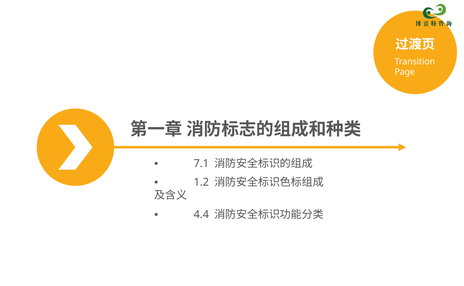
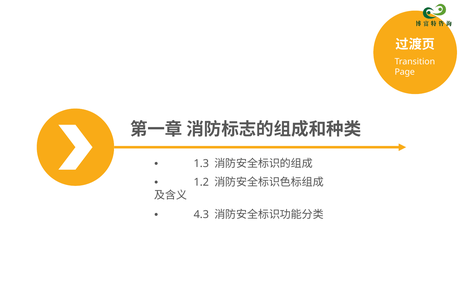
7.1: 7.1 -> 1.3 (201, 164)
4.4: 4.4 -> 4.3 (201, 215)
